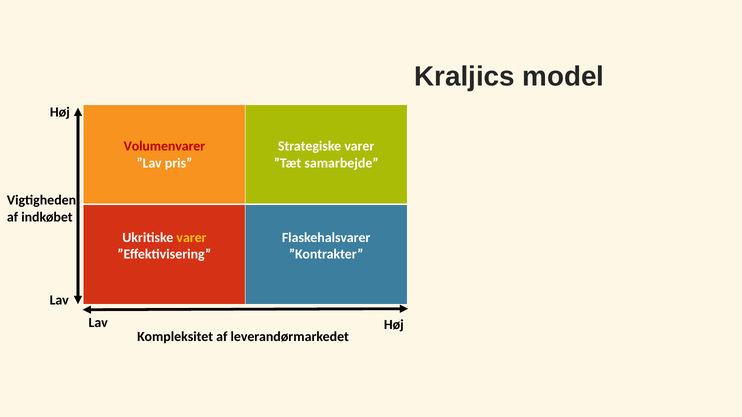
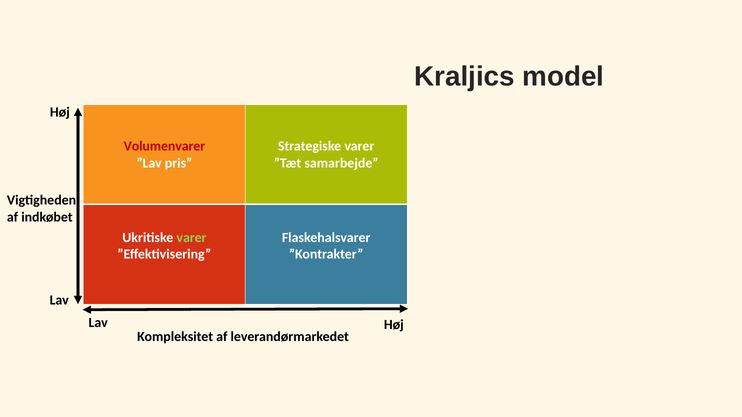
varer colour: yellow -> light green (192, 238)
